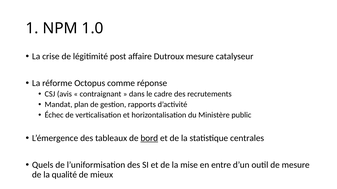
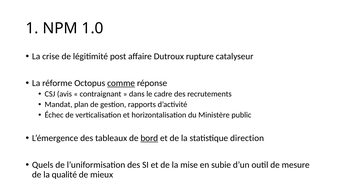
Dutroux mesure: mesure -> rupture (200, 57)
comme underline: none -> present (121, 83)
centrales: centrales -> direction (247, 139)
entre: entre -> subie (221, 165)
